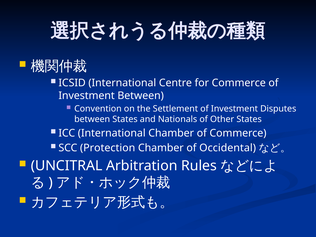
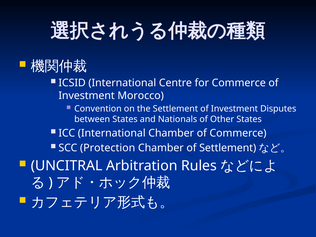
Investment Between: Between -> Morocco (141, 96)
of Occidental: Occidental -> Settlement (228, 148)
